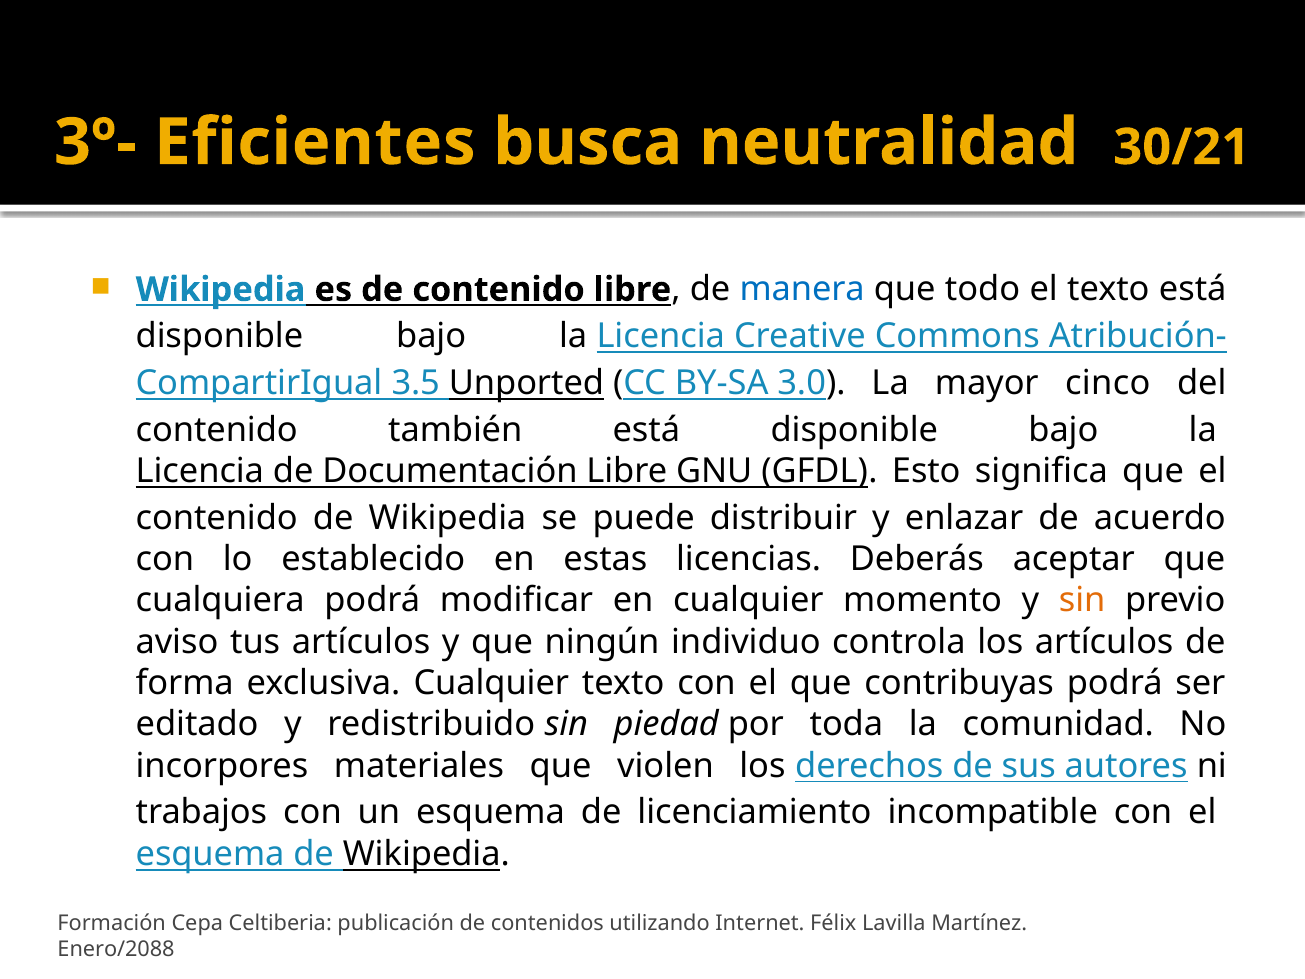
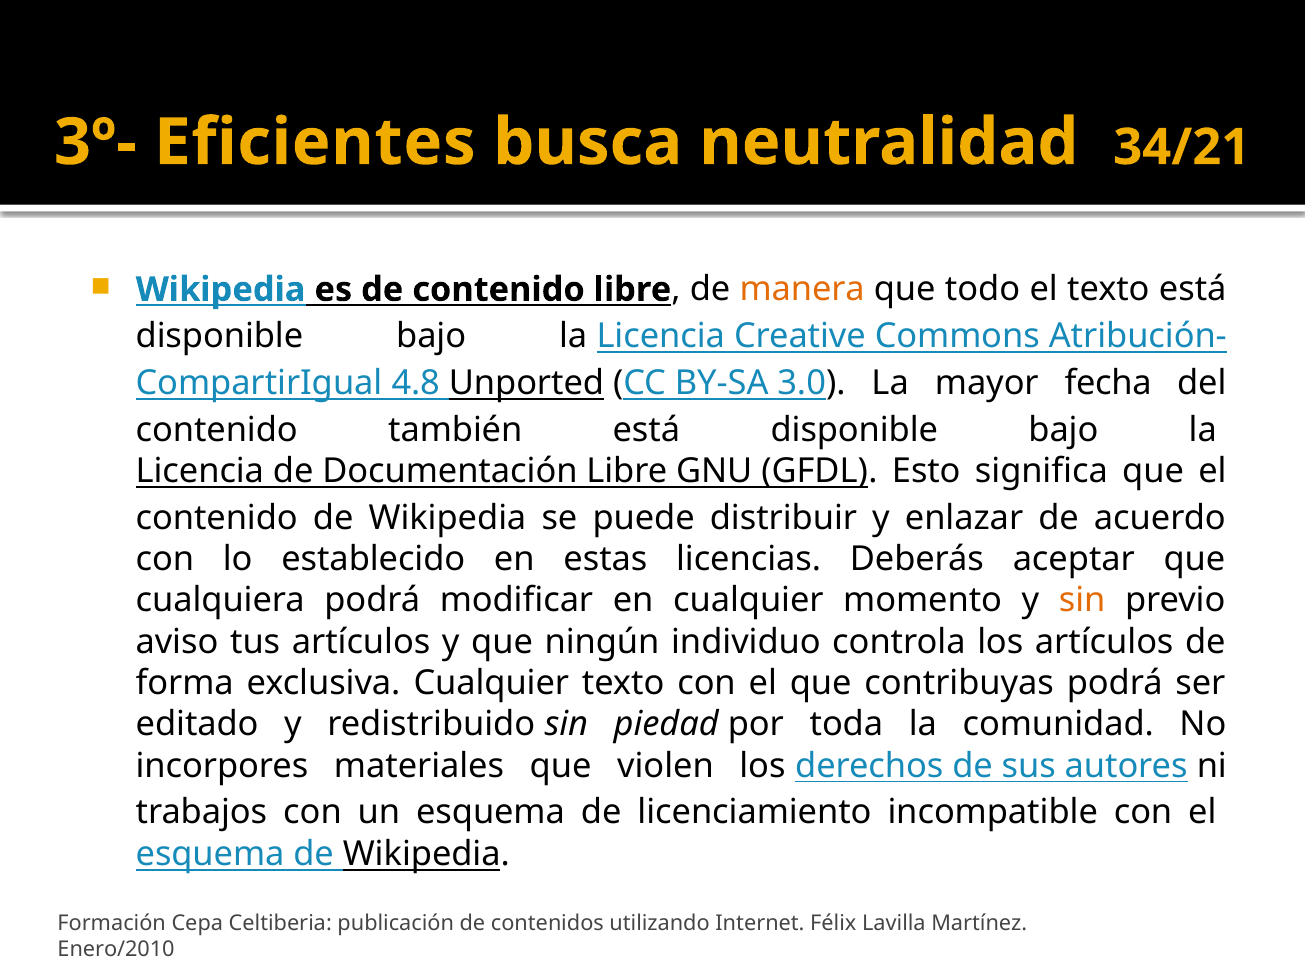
30/21: 30/21 -> 34/21 (1182, 147)
manera colour: blue -> orange (802, 289)
3.5: 3.5 -> 4.8 (416, 383)
cinco: cinco -> fecha (1108, 383)
Enero/2088: Enero/2088 -> Enero/2010 (116, 949)
